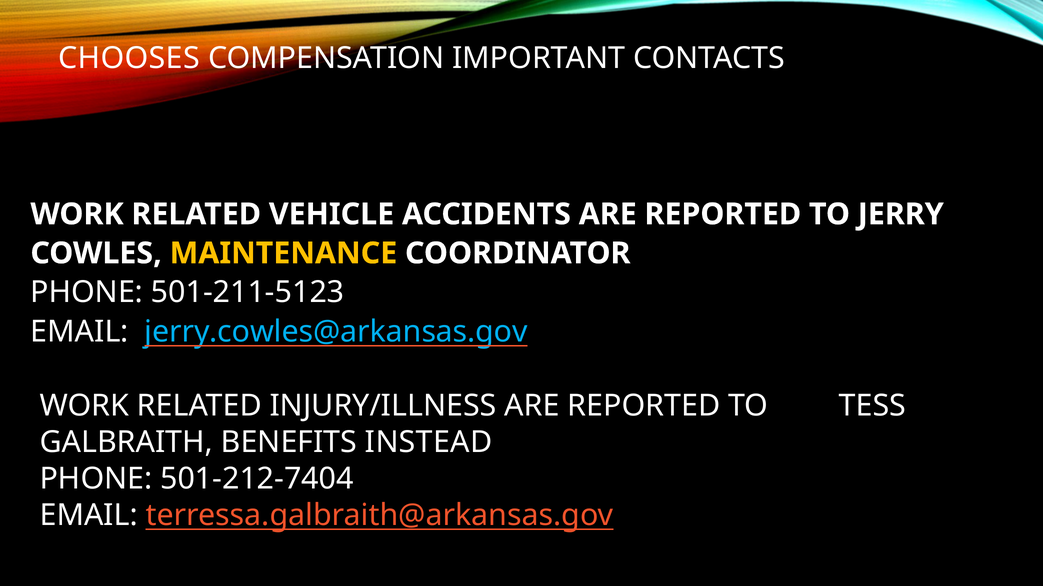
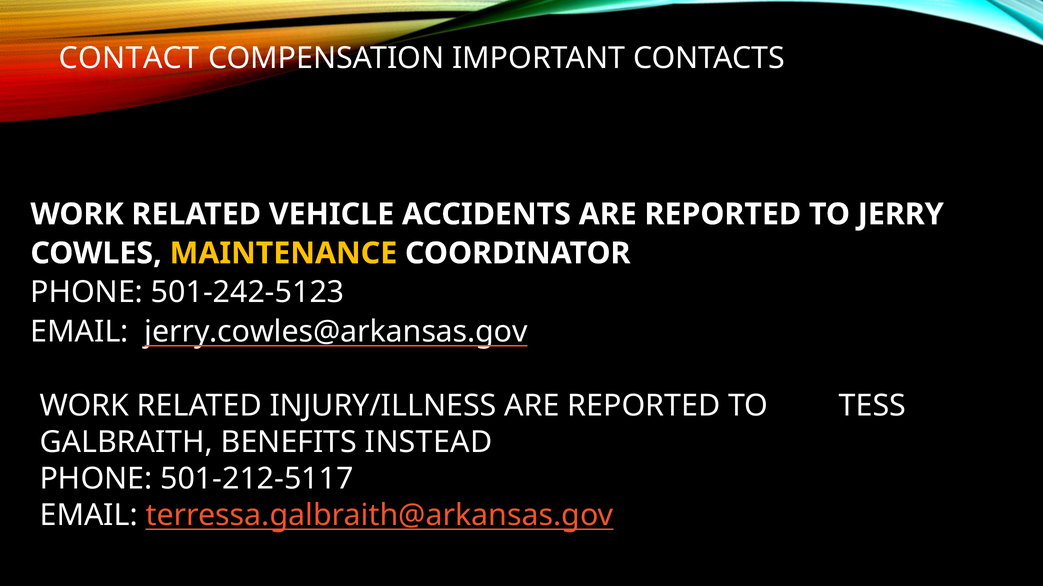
CHOOSES: CHOOSES -> CONTACT (129, 58)
501-211-5123: 501-211-5123 -> 501-242-5123 (248, 293)
jerry.cowles@arkansas.gov colour: light blue -> white (336, 332)
501-212-7404: 501-212-7404 -> 501-212-5117 (257, 479)
